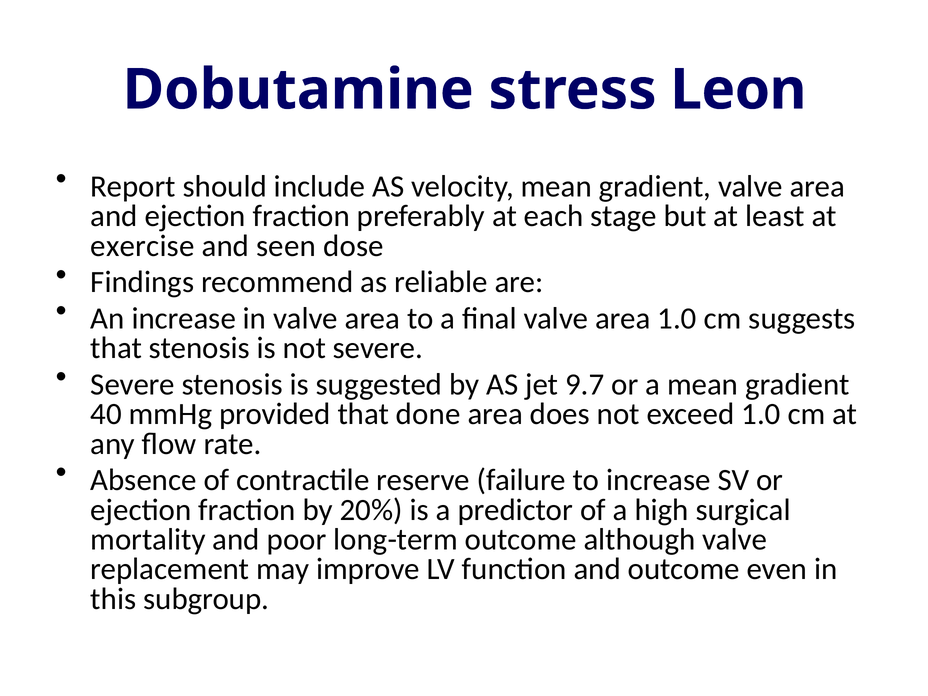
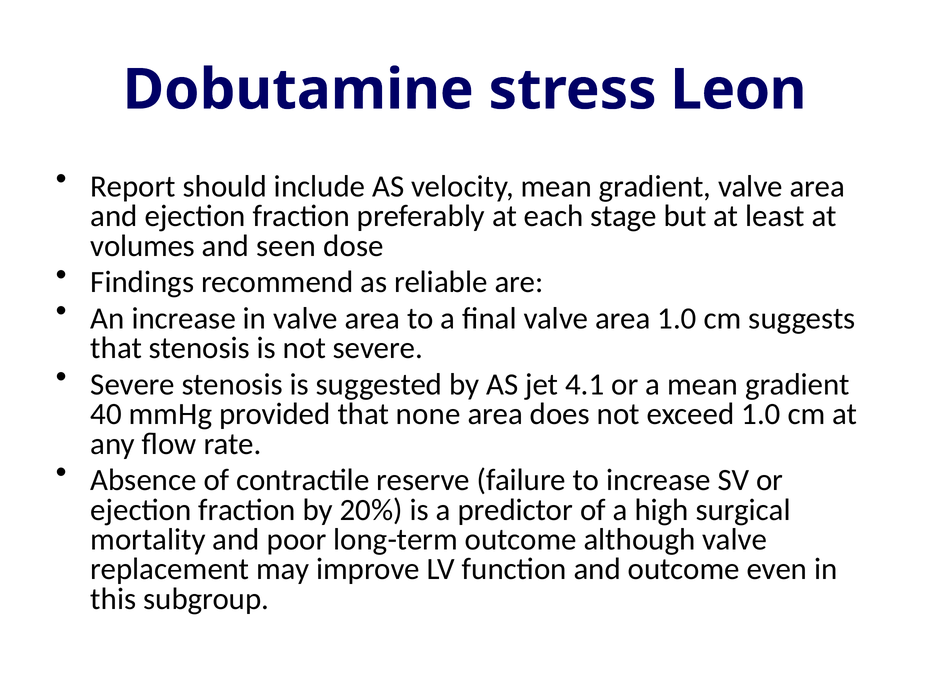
exercise: exercise -> volumes (143, 246)
9.7: 9.7 -> 4.1 (585, 384)
done: done -> none (428, 414)
